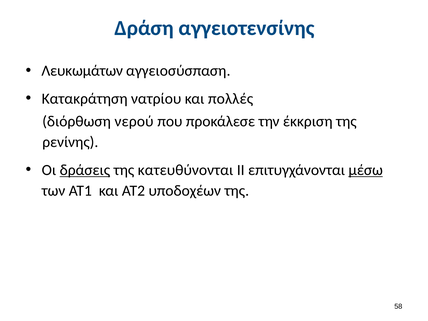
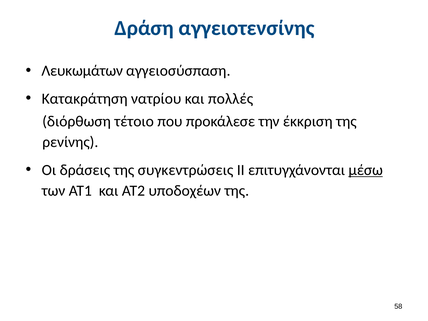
νερού: νερού -> τέτοιο (134, 121)
δράσεις underline: present -> none (85, 170)
κατευθύνονται: κατευθύνονται -> συγκεντρώσεις (186, 170)
